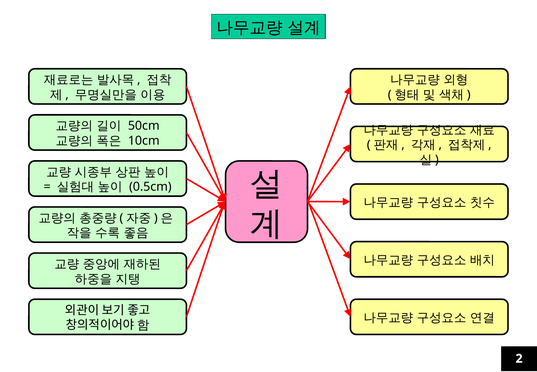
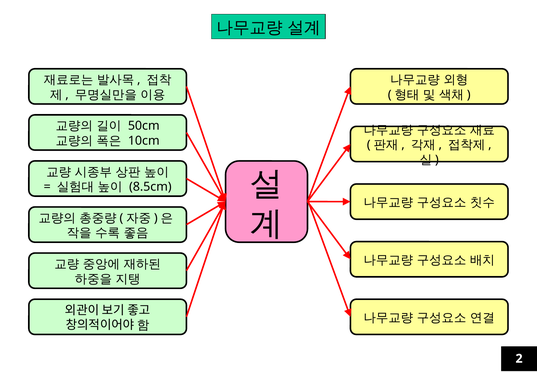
0.5cm: 0.5cm -> 8.5cm (150, 187)
